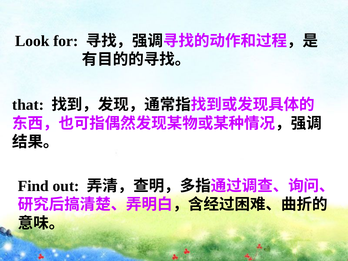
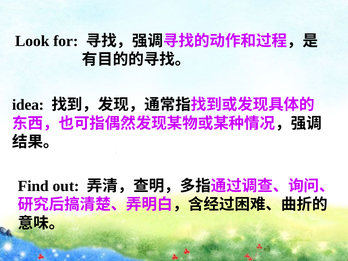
that: that -> idea (28, 105)
